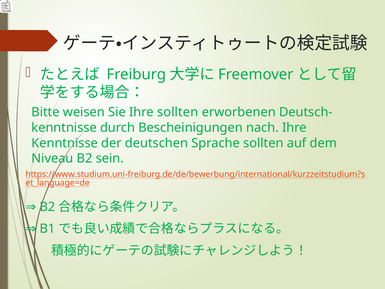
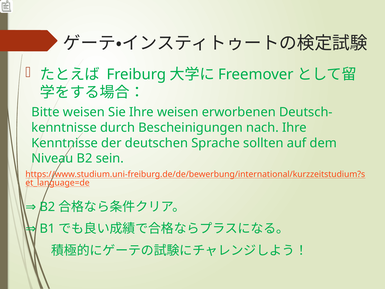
Ihre sollten: sollten -> weisen (178, 112)
